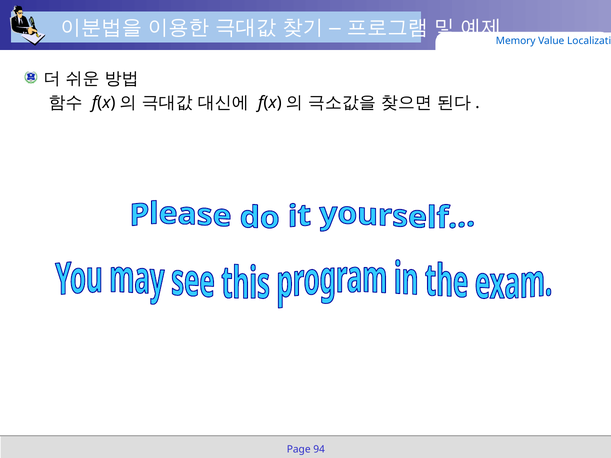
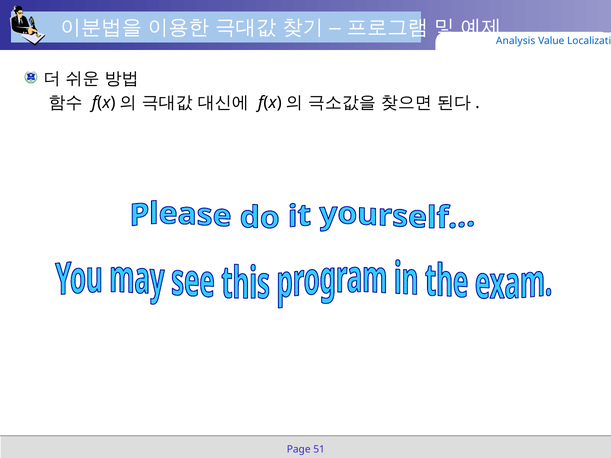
Memory: Memory -> Analysis (516, 41)
94: 94 -> 51 (319, 450)
